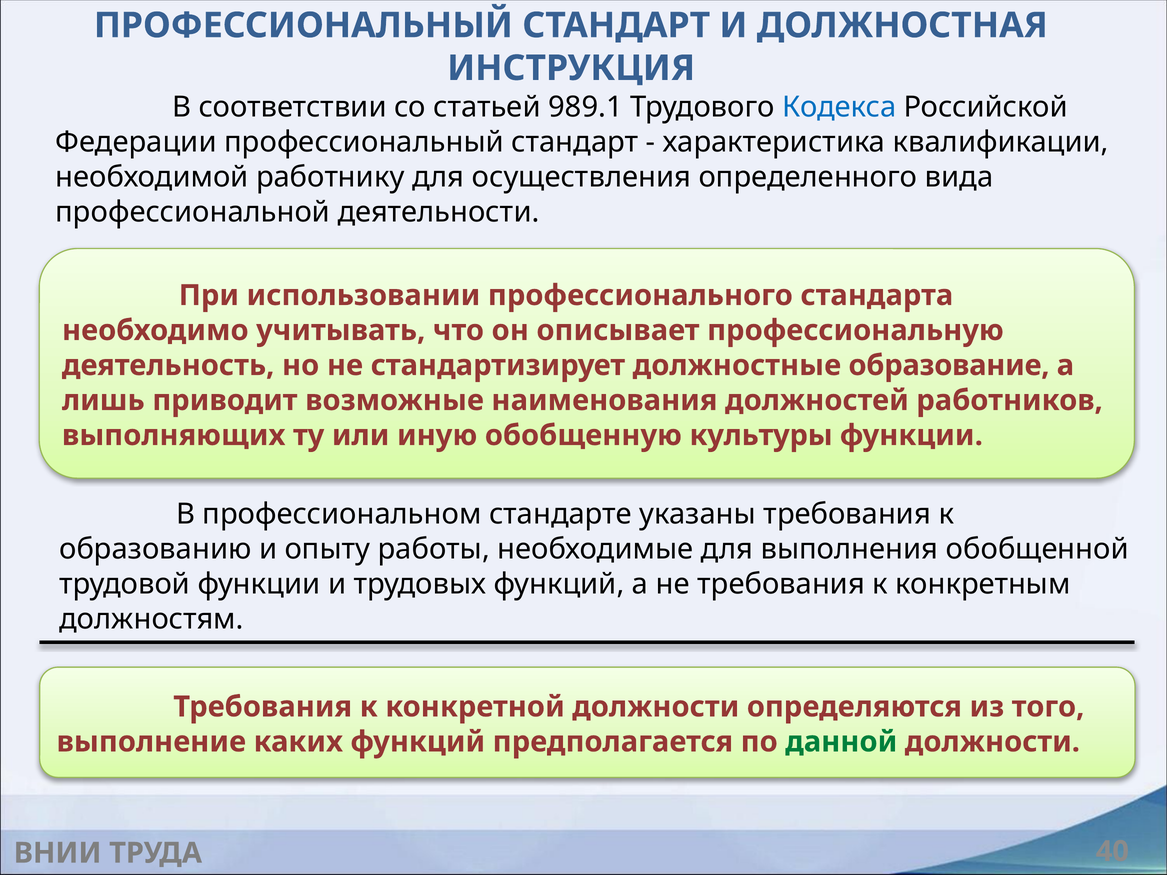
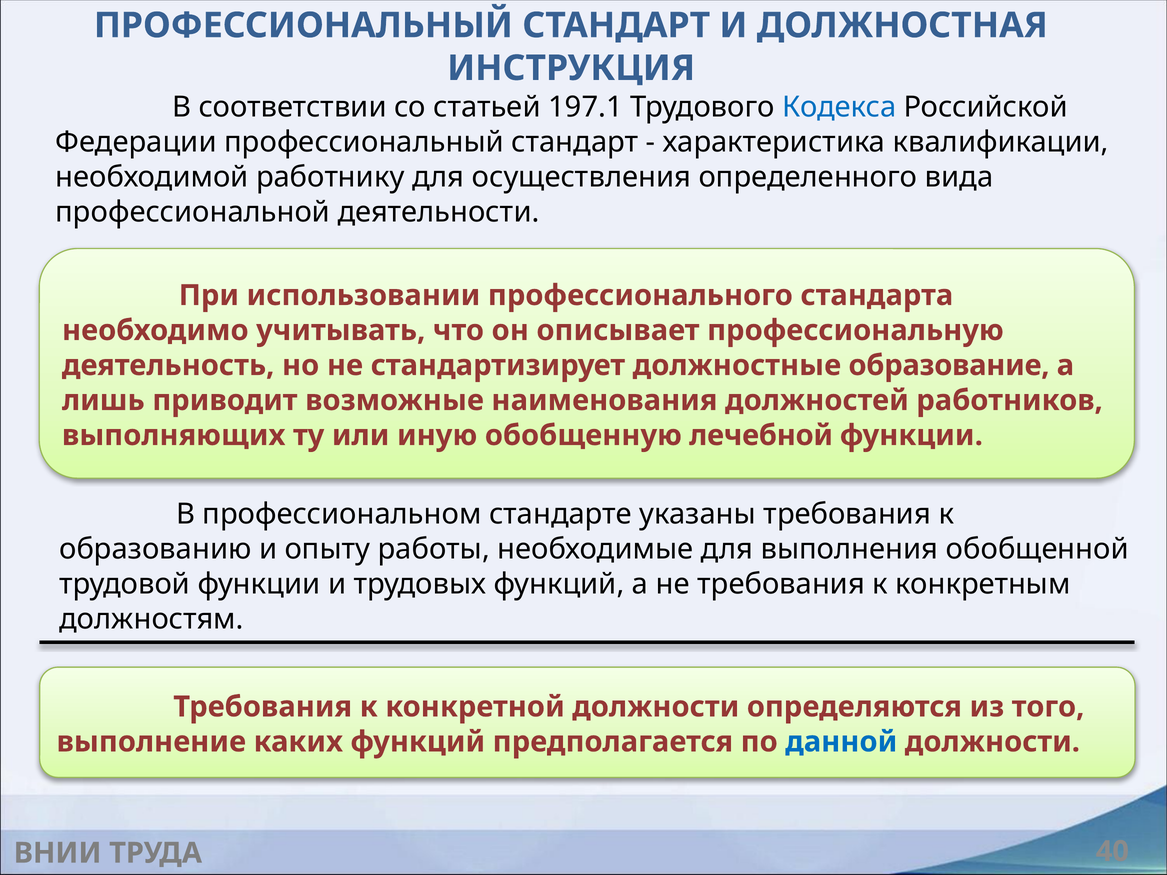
989.1: 989.1 -> 197.1 (585, 107)
культуры: культуры -> лечебной (761, 436)
данной colour: green -> blue (841, 742)
